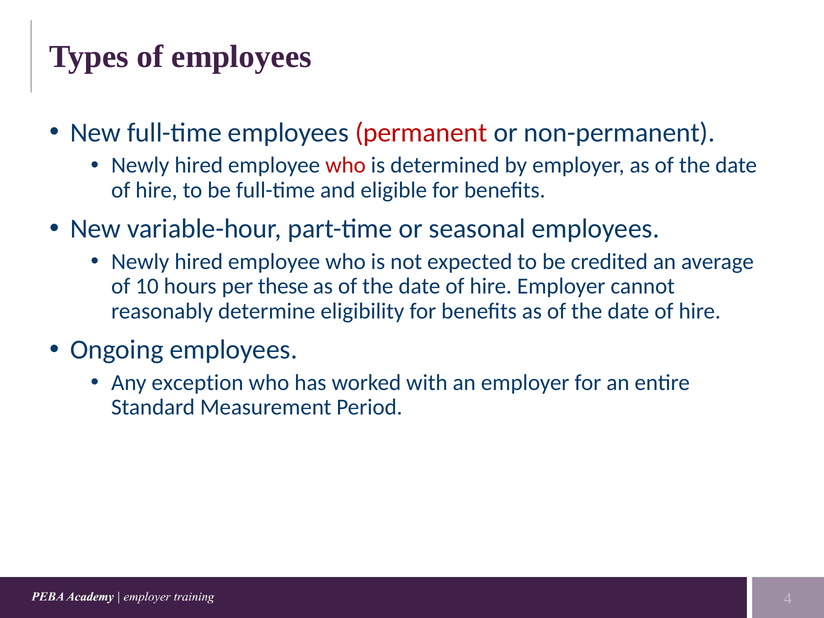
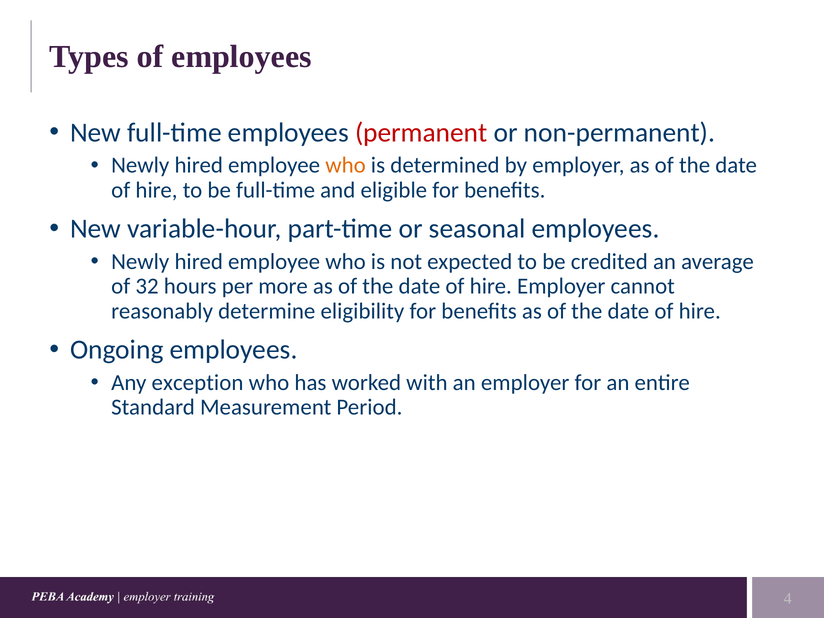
who colour: red -> orange (346, 165)
10: 10 -> 32 (147, 286)
these: these -> more (283, 286)
